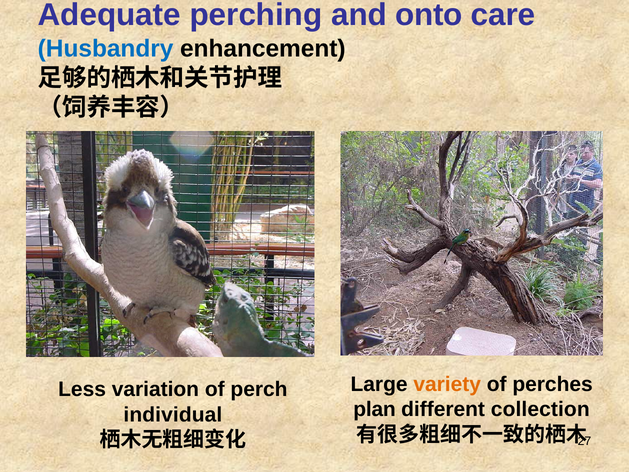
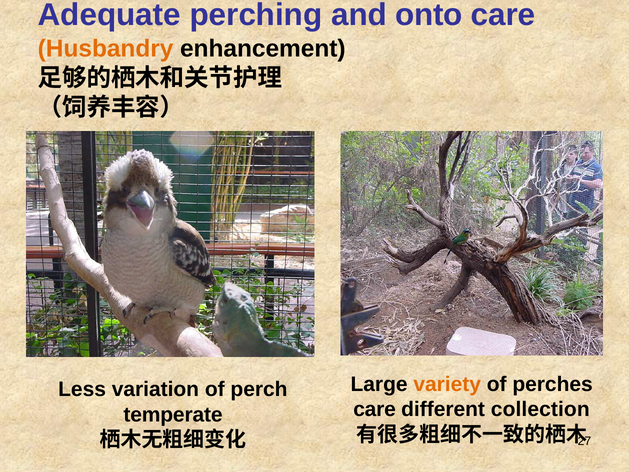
Husbandry colour: blue -> orange (106, 49)
plan: plan -> care (375, 409)
individual: individual -> temperate (173, 414)
